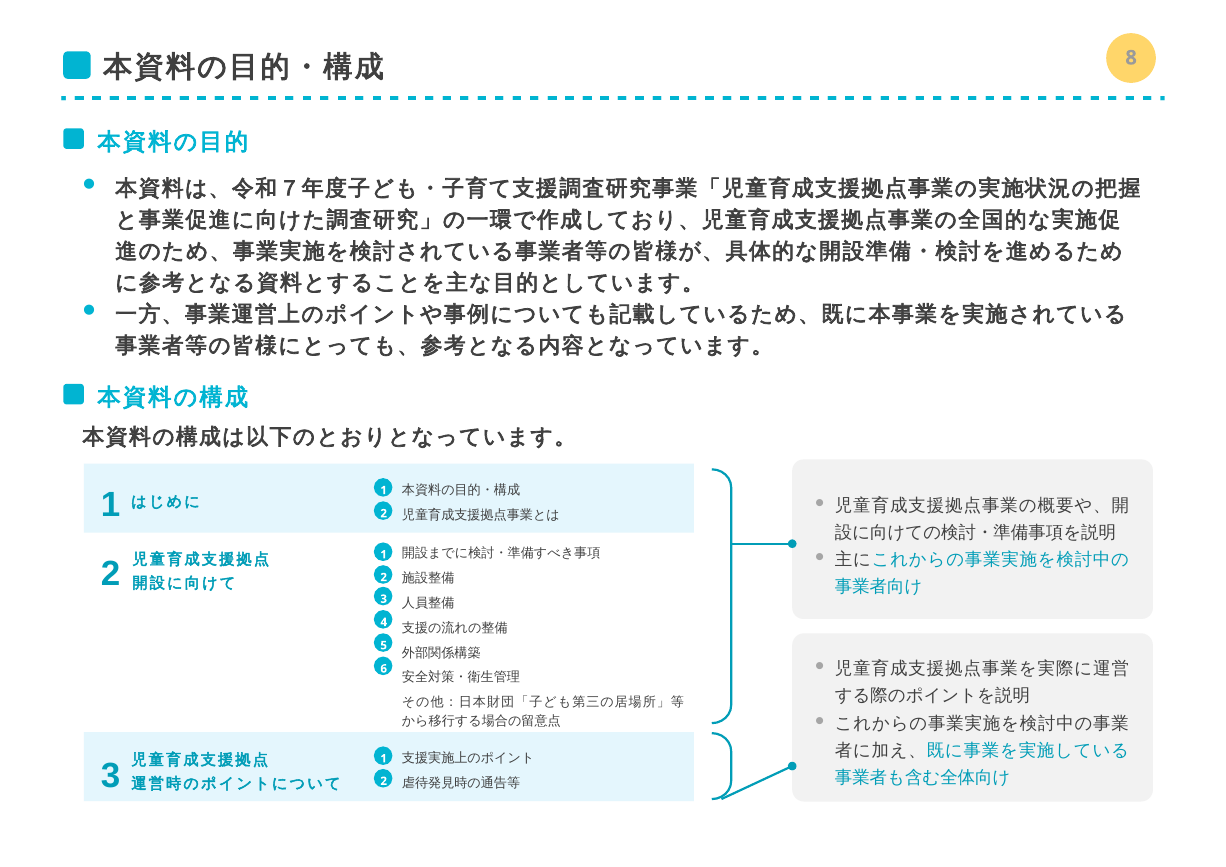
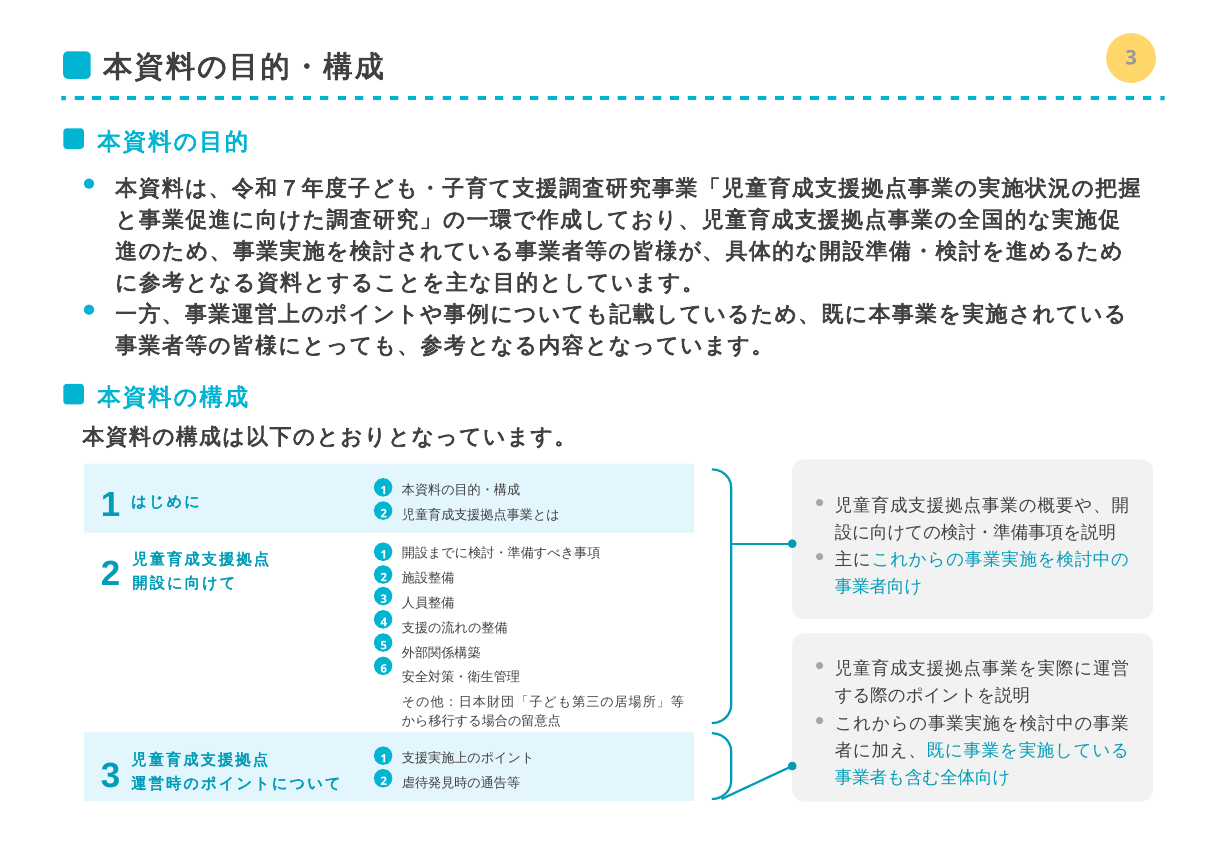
8: 8 -> 3 (1131, 58)
